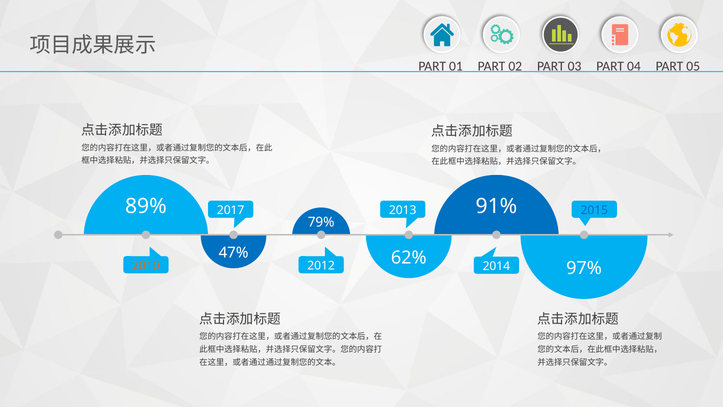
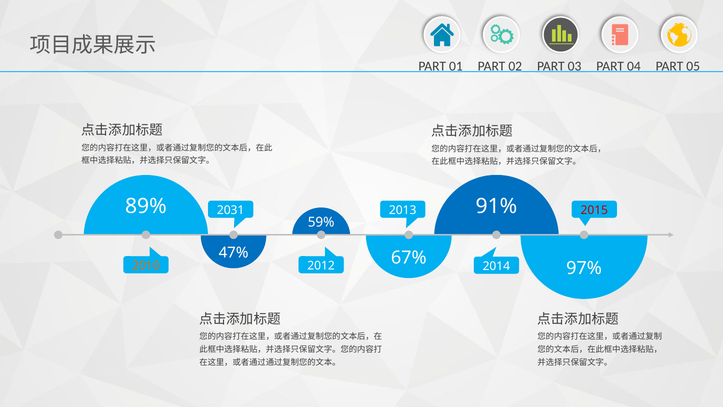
2015 colour: blue -> red (594, 210)
2017: 2017 -> 2031 (231, 210)
79%: 79% -> 59% (321, 222)
62%: 62% -> 67% (409, 258)
